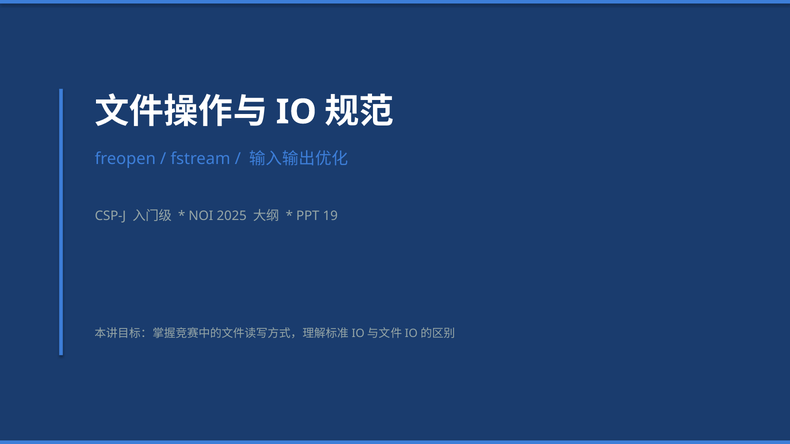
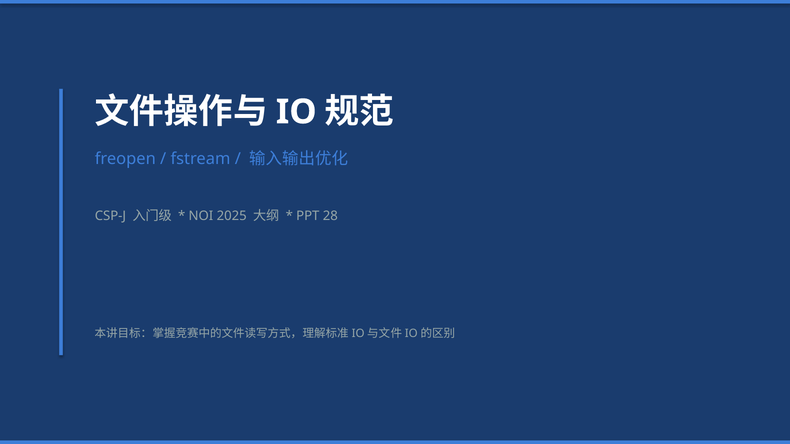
19: 19 -> 28 (330, 216)
